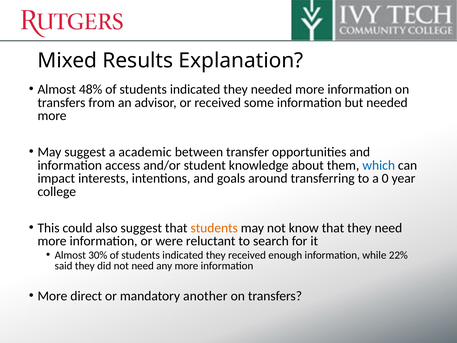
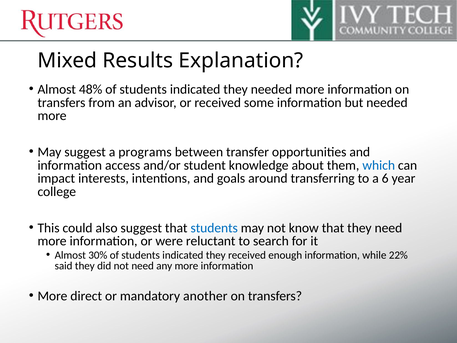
academic: academic -> programs (145, 152)
0: 0 -> 6 (385, 178)
students colour: orange -> blue (214, 228)
